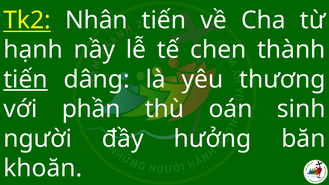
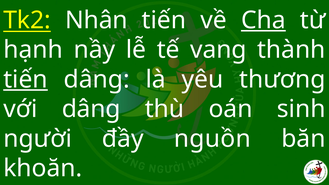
Cha underline: none -> present (263, 20)
chen: chen -> vang (218, 50)
với phần: phần -> dâng (91, 109)
hưởng: hưởng -> nguồn (212, 139)
